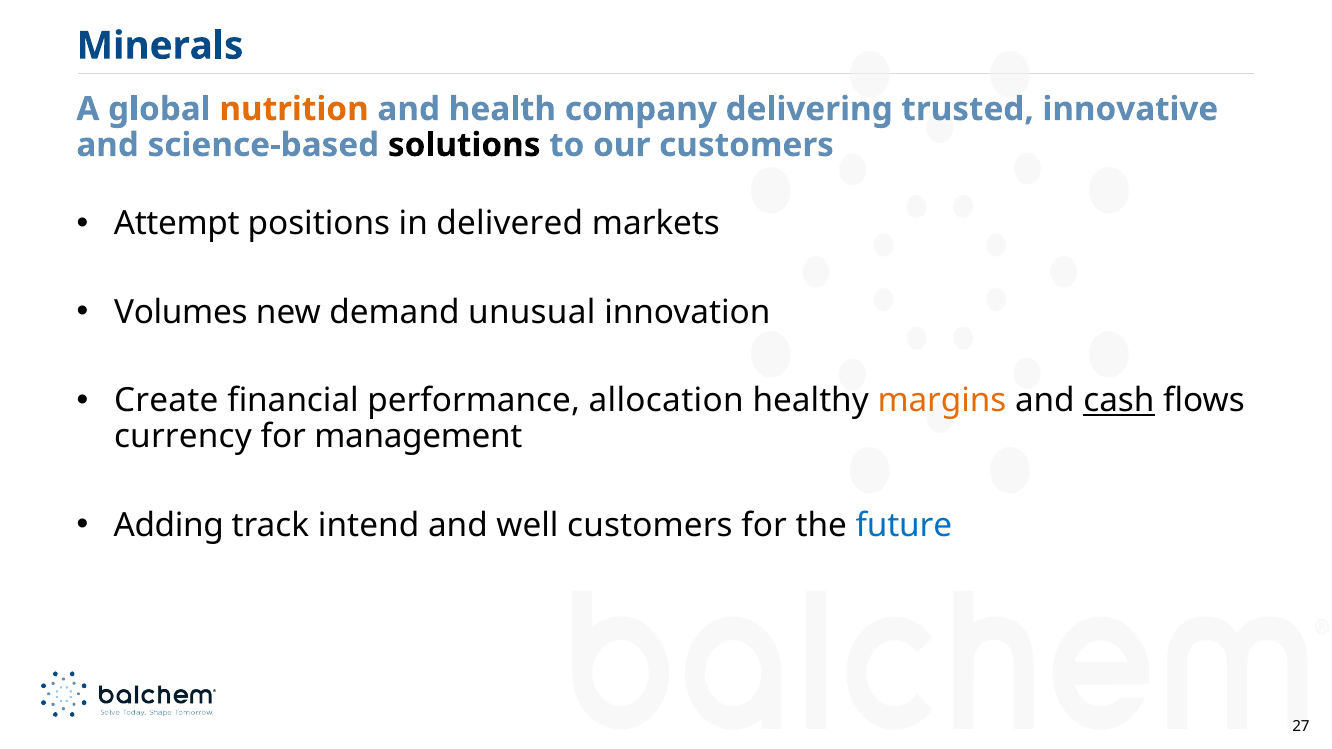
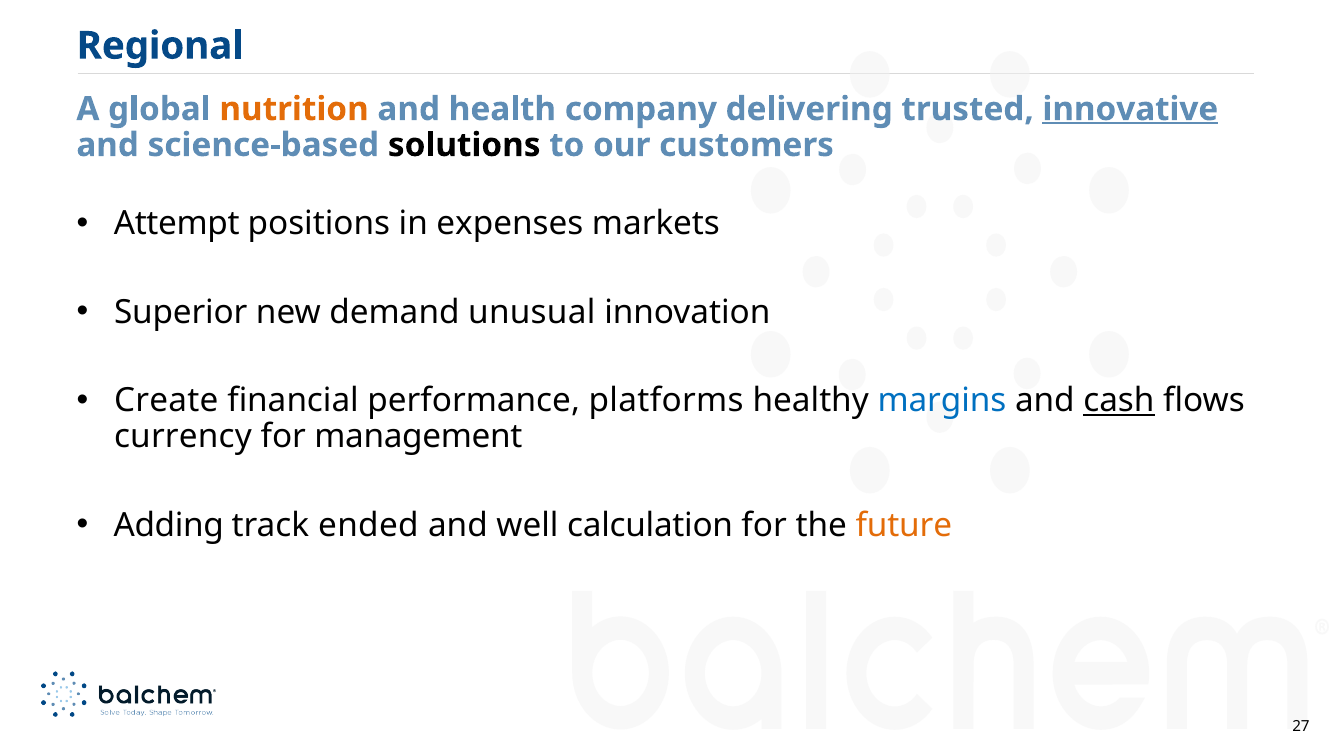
Minerals: Minerals -> Regional (160, 46)
innovative underline: none -> present (1130, 109)
delivered: delivered -> expenses (510, 224)
Volumes: Volumes -> Superior (181, 312)
allocation: allocation -> platforms (666, 401)
margins colour: orange -> blue (942, 401)
intend: intend -> ended (368, 525)
well customers: customers -> calculation (650, 525)
future colour: blue -> orange (904, 525)
